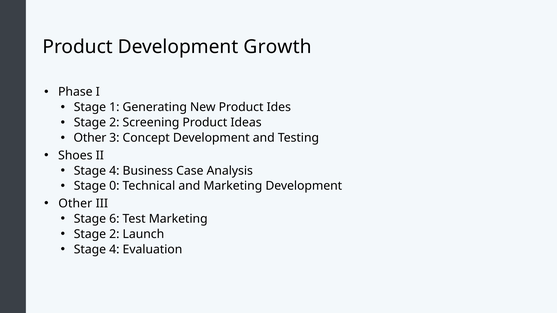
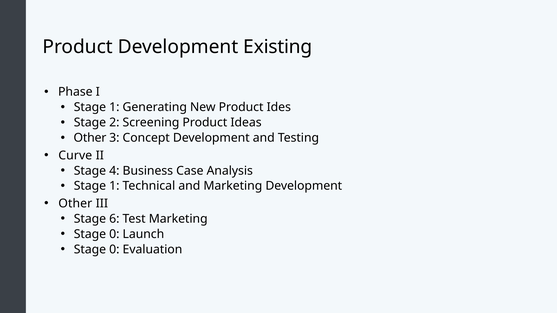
Growth: Growth -> Existing (278, 47)
Shoes: Shoes -> Curve (75, 155)
0: 0 -> 1 (114, 186)
2: 2 -> 0 (114, 234)
4: 4 -> 0 (114, 250)
